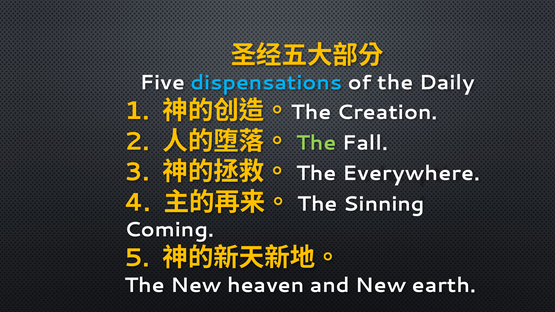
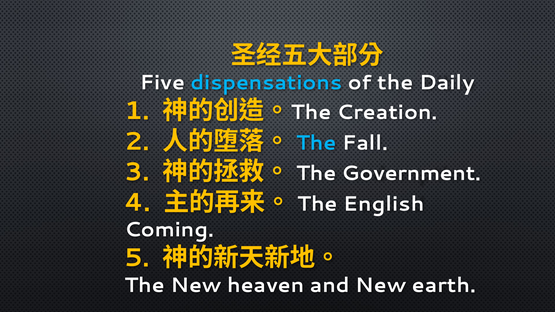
The colour: light green -> light blue (316, 143)
Everywhere: Everywhere -> Government (411, 173)
Sinning: Sinning -> English (384, 204)
